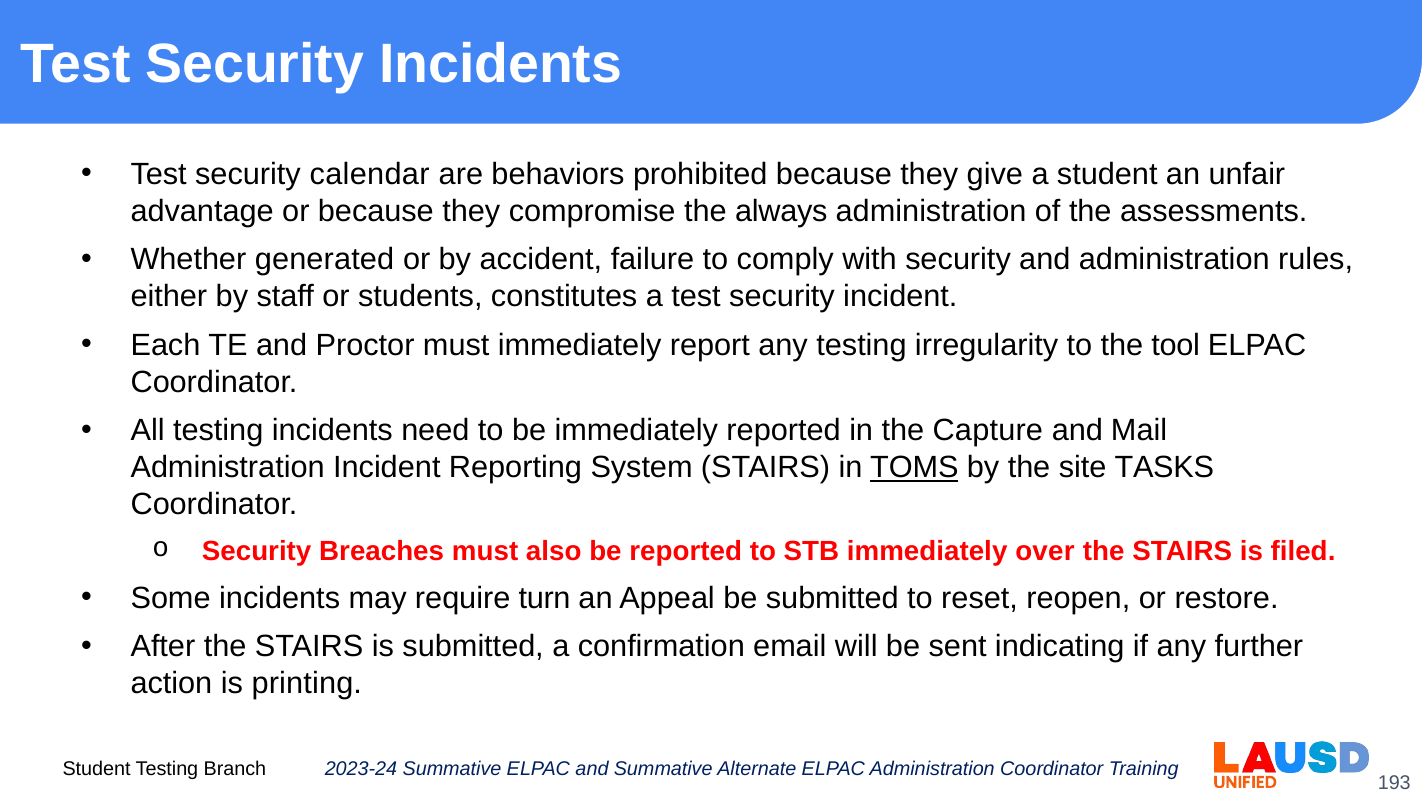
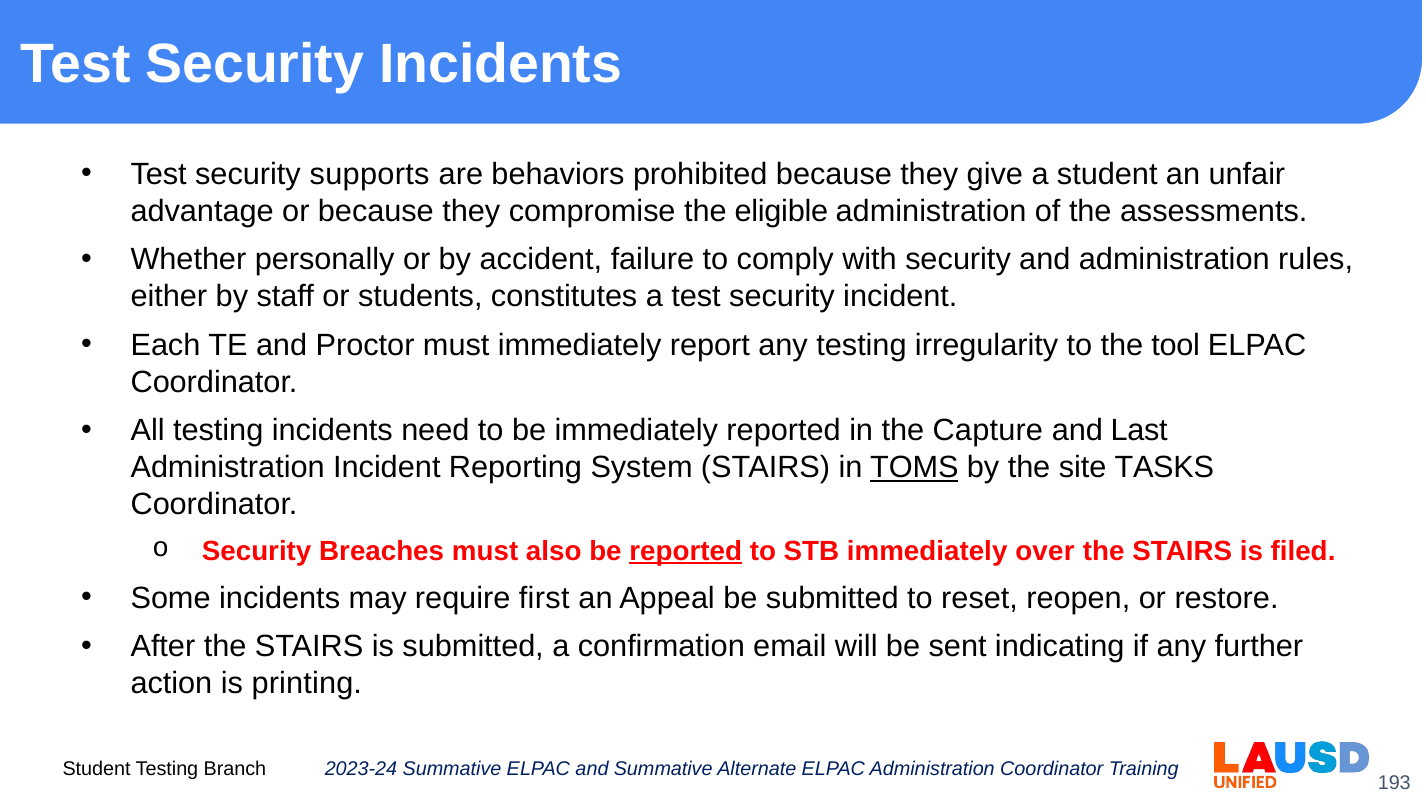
calendar: calendar -> supports (370, 174)
always: always -> eligible (781, 211)
generated: generated -> personally (325, 260)
Mail: Mail -> Last (1139, 431)
reported underline: none -> present (686, 551)
turn: turn -> first (544, 598)
